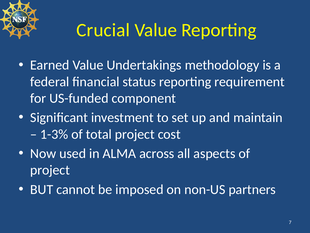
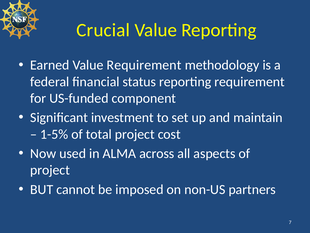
Value Undertakings: Undertakings -> Requirement (144, 65)
1-3%: 1-3% -> 1-5% (54, 134)
